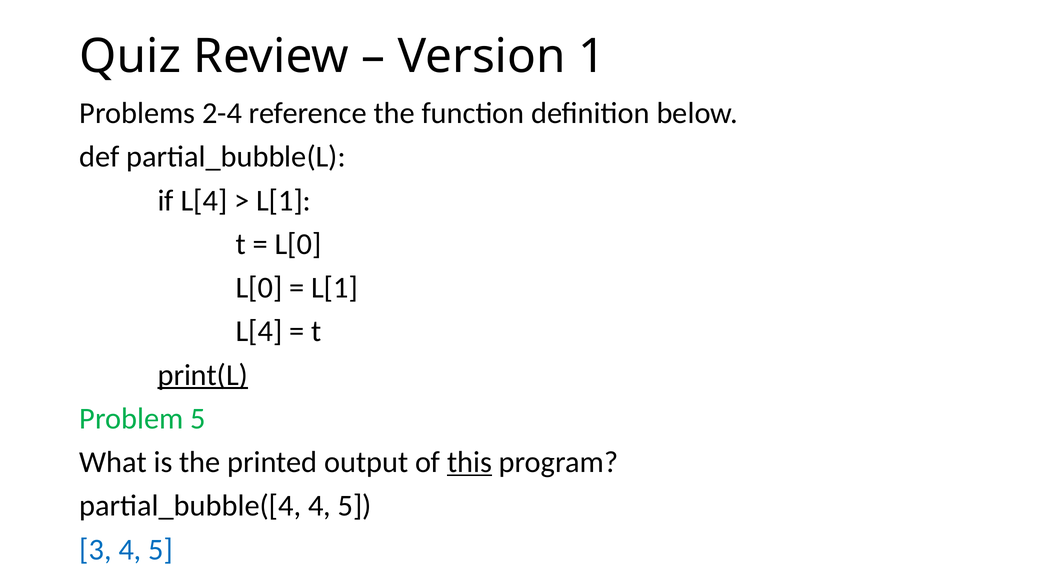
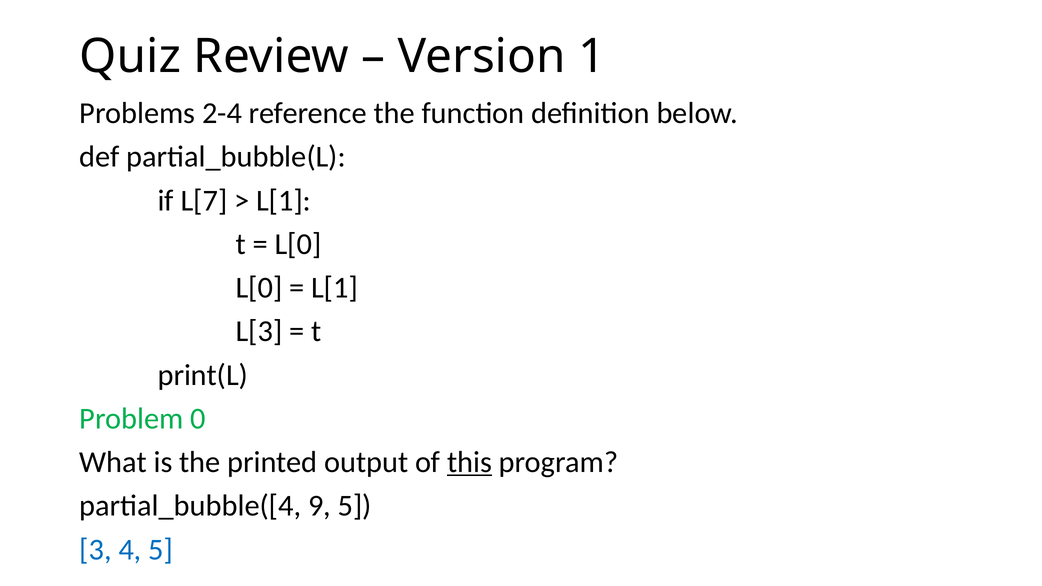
if L[4: L[4 -> L[7 (204, 201)
L[4: L[4 -> L[3 (259, 331)
print(L underline: present -> none (203, 375)
Problem 5: 5 -> 0 (198, 419)
partial_bubble([4 4: 4 -> 9 (319, 506)
